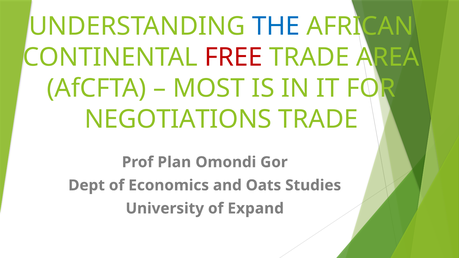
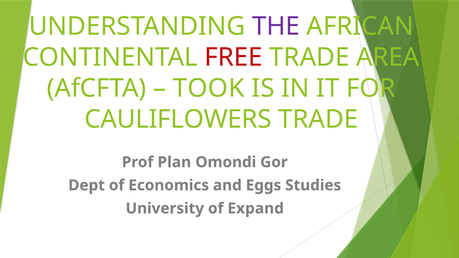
THE colour: blue -> purple (276, 26)
MOST: MOST -> TOOK (209, 88)
NEGOTIATIONS: NEGOTIATIONS -> CAULIFLOWERS (178, 119)
Oats: Oats -> Eggs (263, 185)
